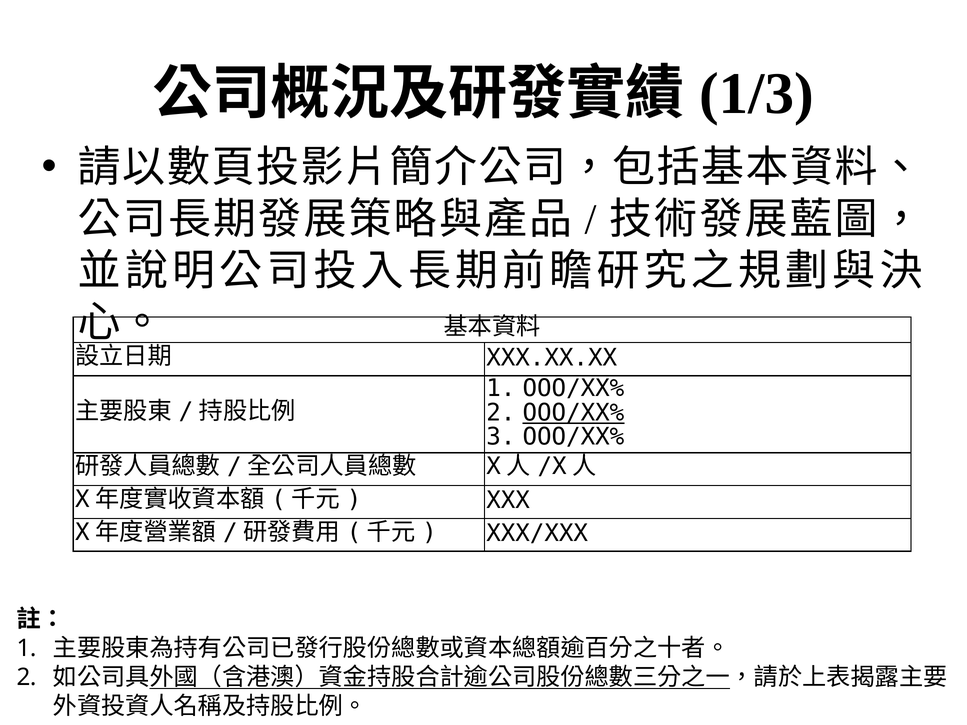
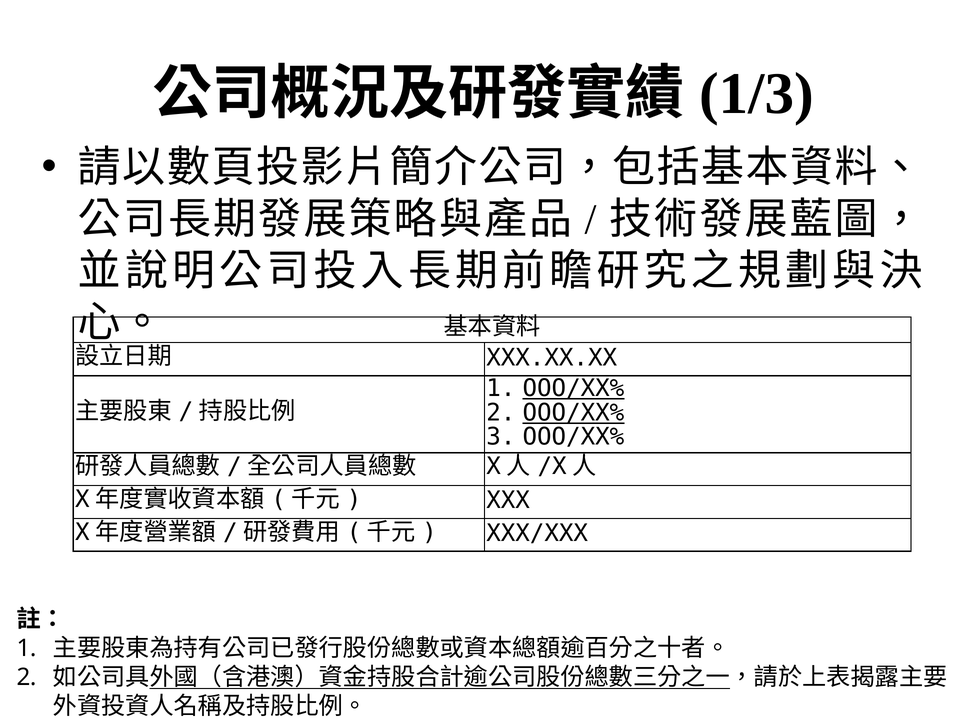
OOO/XX% underline: none -> present (573, 389)
